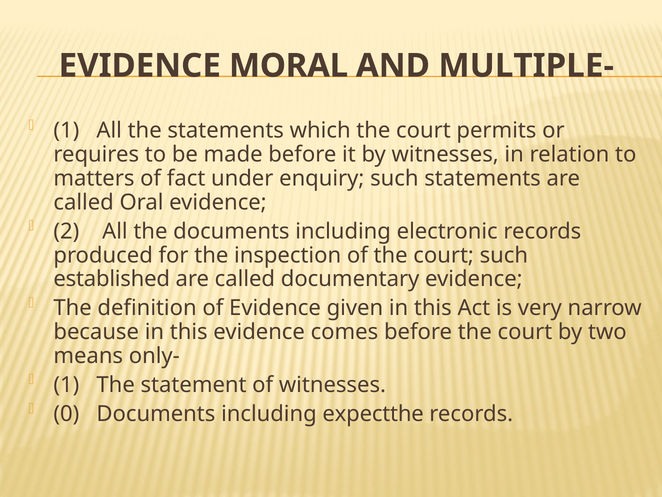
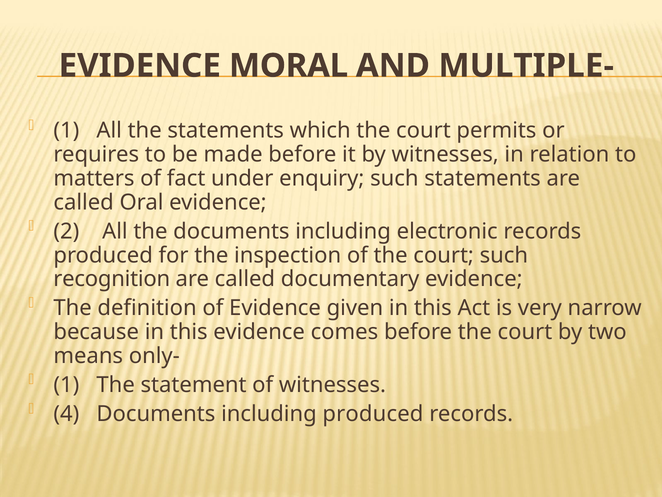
established: established -> recognition (112, 279)
0: 0 -> 4 (66, 414)
including expectthe: expectthe -> produced (373, 414)
